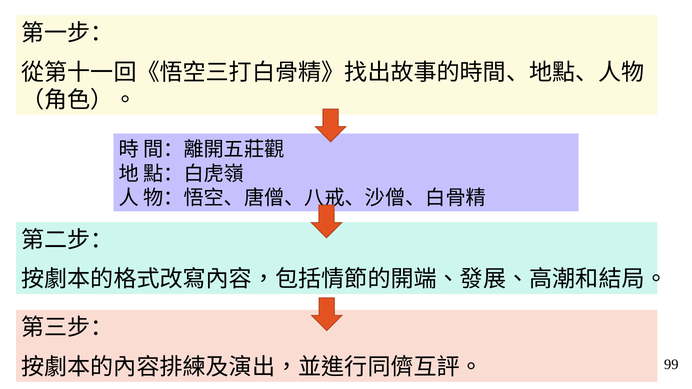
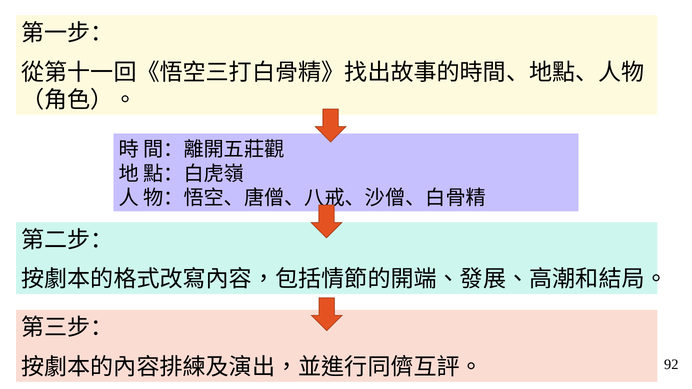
99: 99 -> 92 (671, 365)
